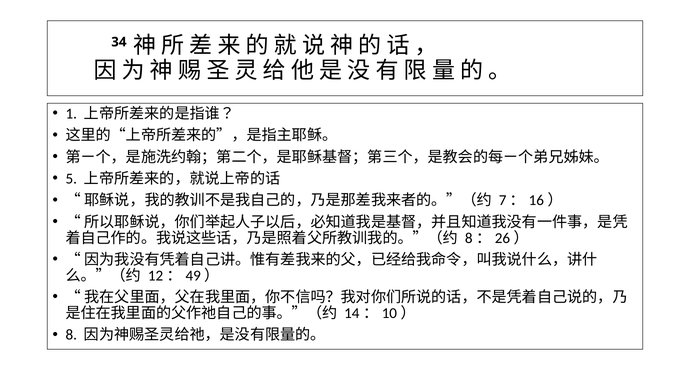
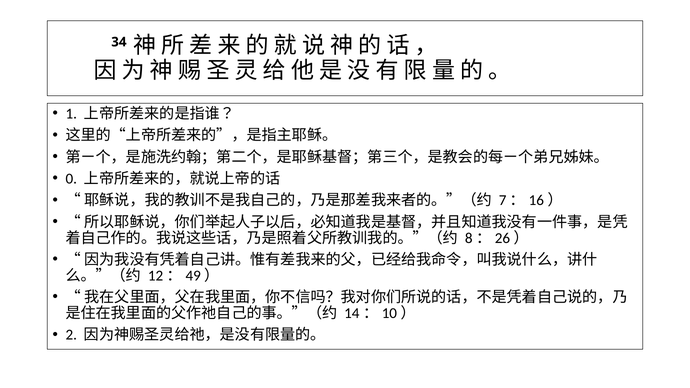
5: 5 -> 0 (71, 179)
8: 8 -> 2 (71, 335)
